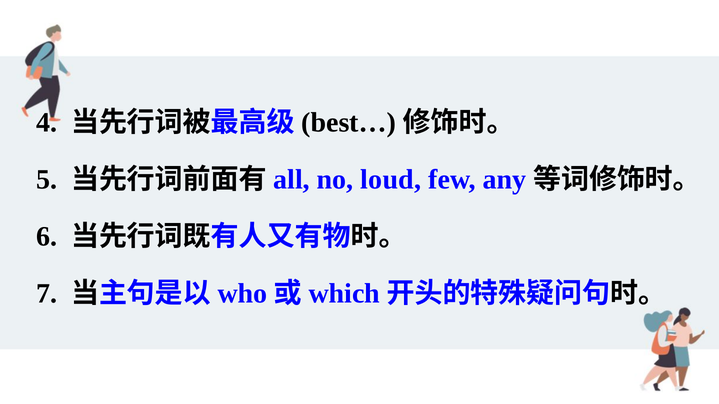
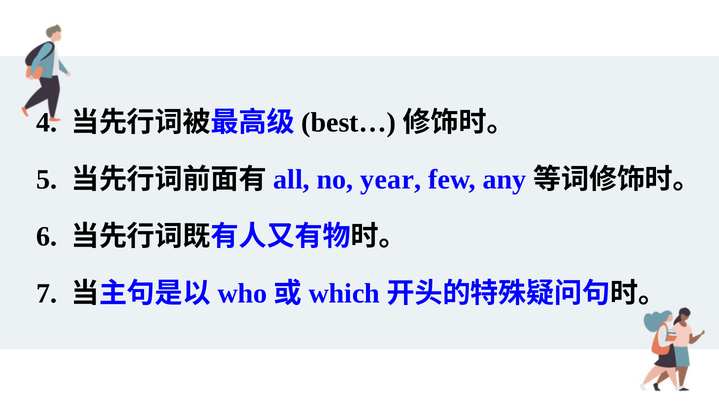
loud: loud -> year (391, 180)
